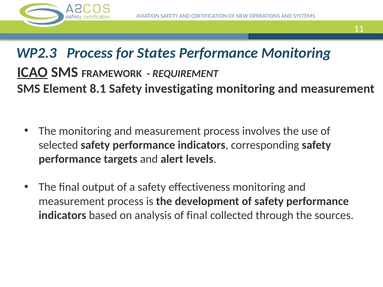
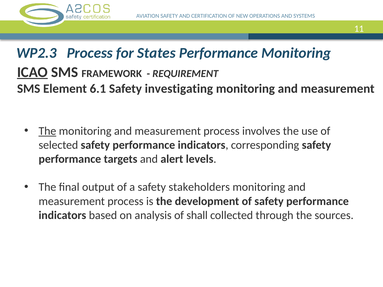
8.1: 8.1 -> 6.1 (98, 89)
The underline: none -> present (47, 131)
effectiveness: effectiveness -> stakeholders (199, 187)
of final: final -> shall (197, 215)
